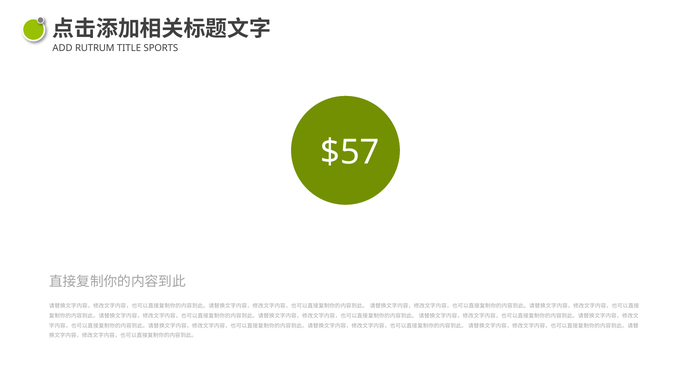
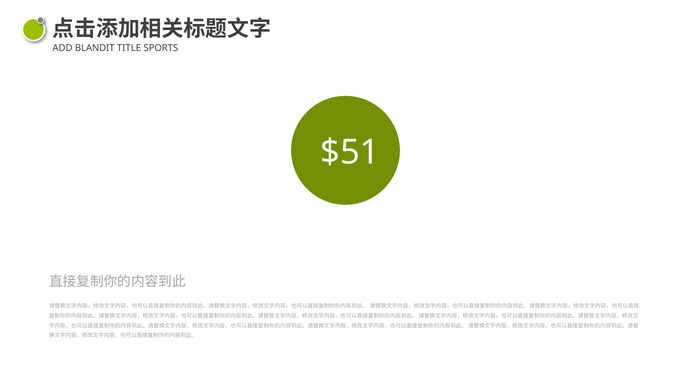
RUTRUM: RUTRUM -> BLANDIT (95, 48)
$57: $57 -> $51 (350, 152)
